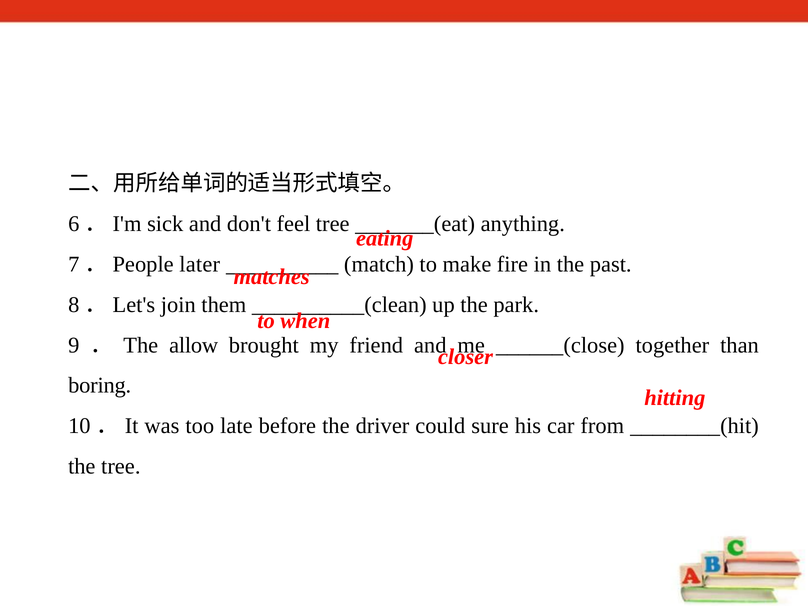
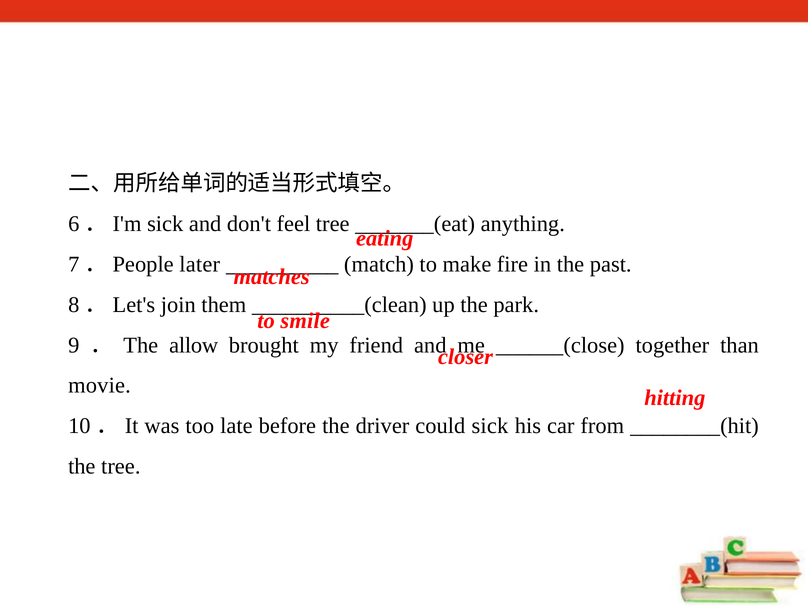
when: when -> smile (305, 321)
boring: boring -> movie (99, 386)
could sure: sure -> sick (490, 426)
